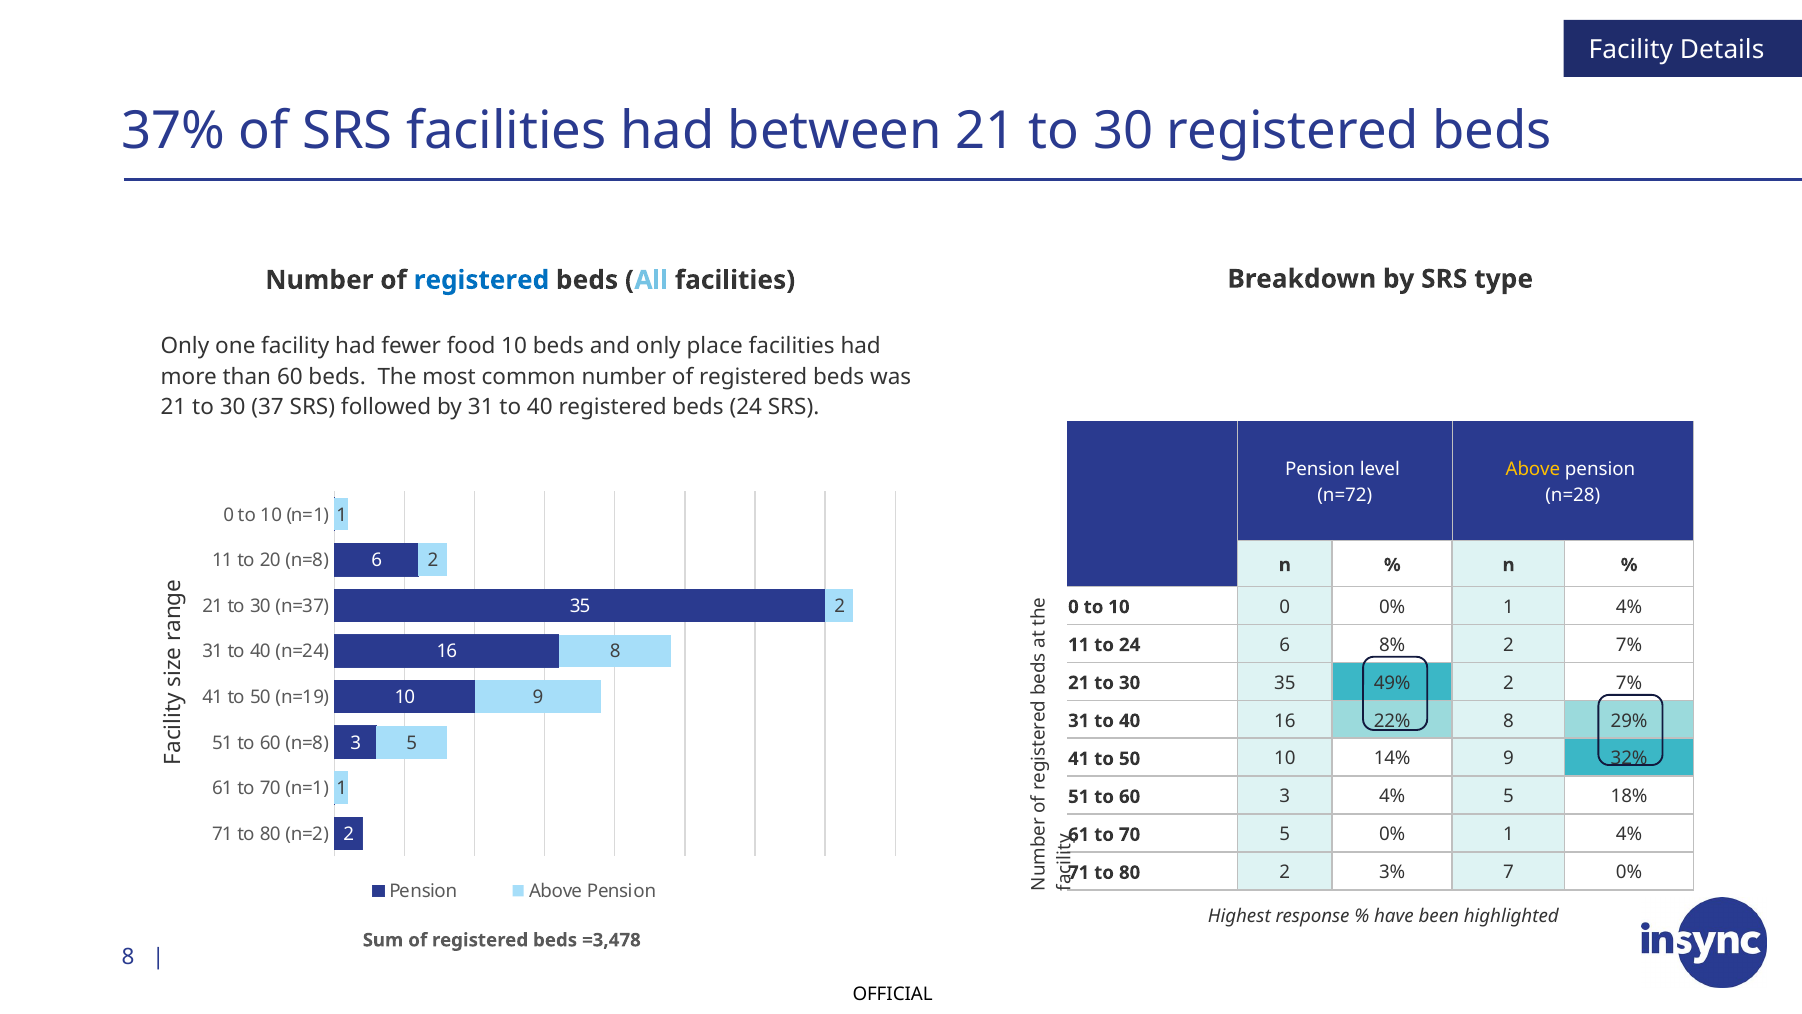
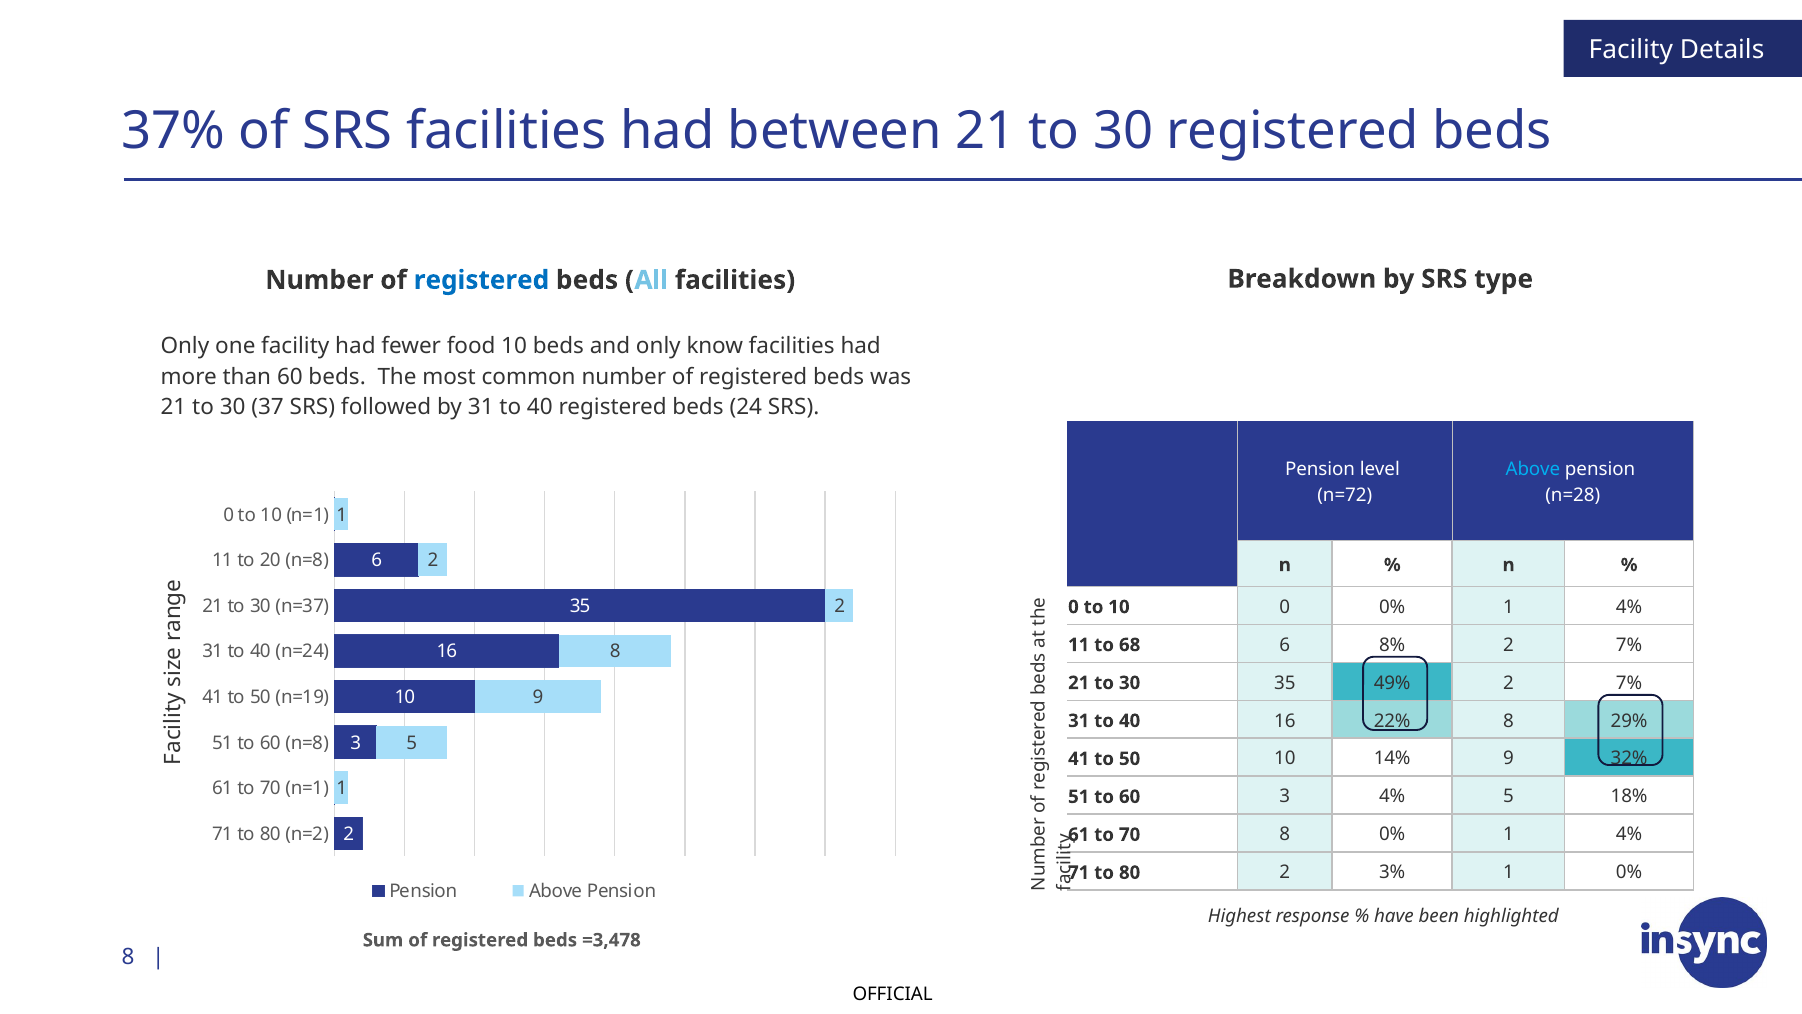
place: place -> know (715, 346)
Above colour: yellow -> light blue (1533, 469)
to 24: 24 -> 68 (1130, 645)
70 5: 5 -> 8 (1285, 834)
3% 7: 7 -> 1 (1509, 872)
